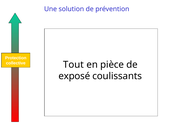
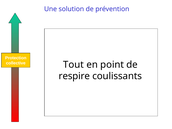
pièce: pièce -> point (112, 65)
exposé: exposé -> respire (74, 76)
